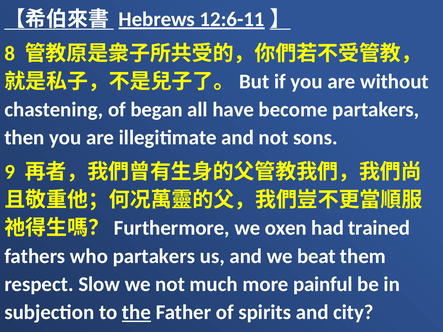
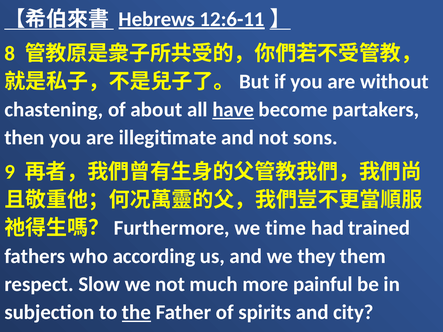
began: began -> about (156, 110)
have underline: none -> present (233, 110)
oxen: oxen -> time (286, 228)
who partakers: partakers -> according (154, 256)
beat: beat -> they (316, 256)
